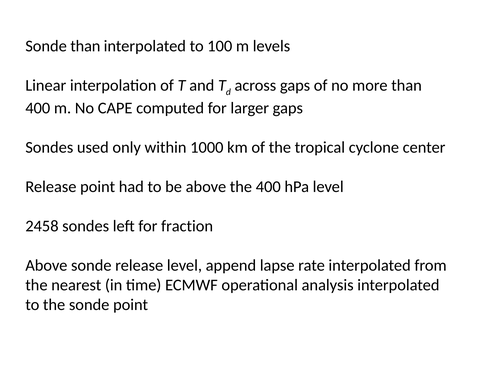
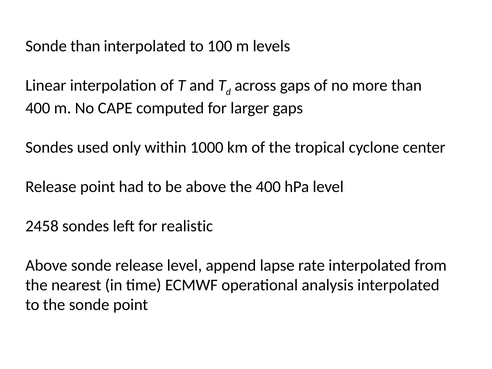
fraction: fraction -> realistic (187, 226)
